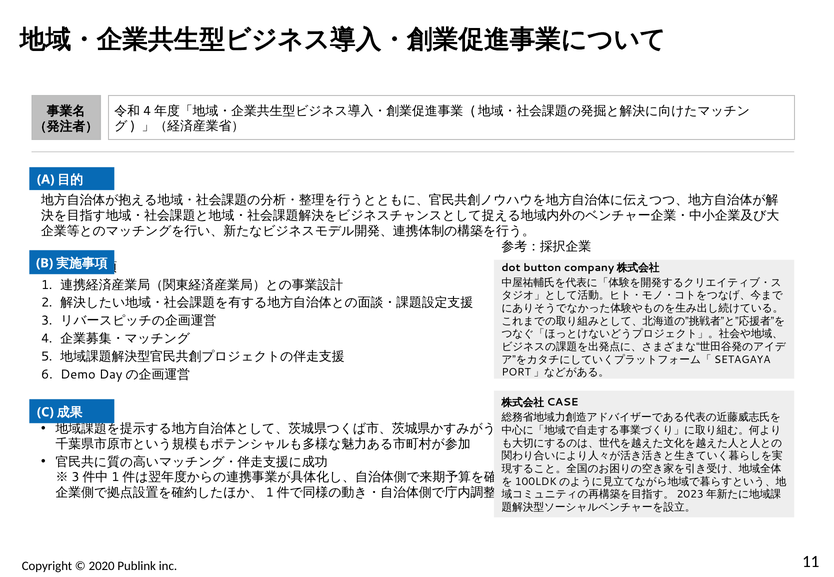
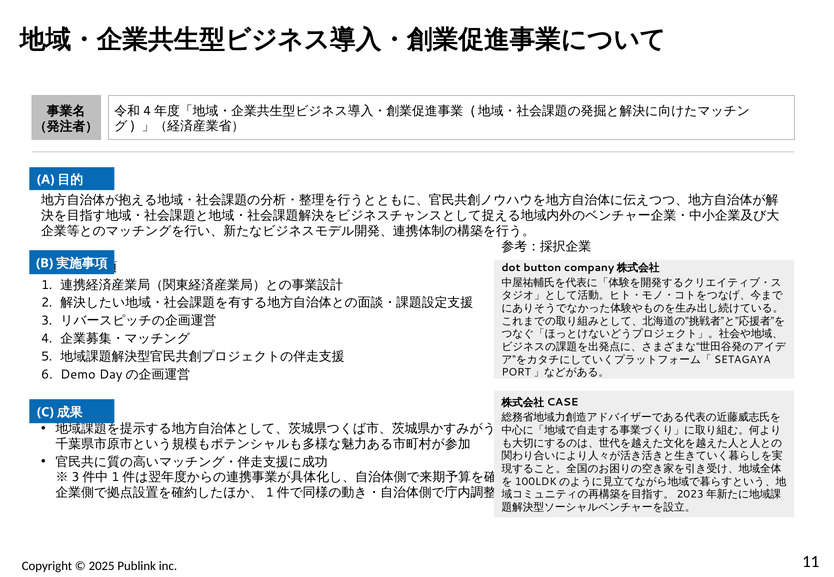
2020: 2020 -> 2025 (102, 566)
